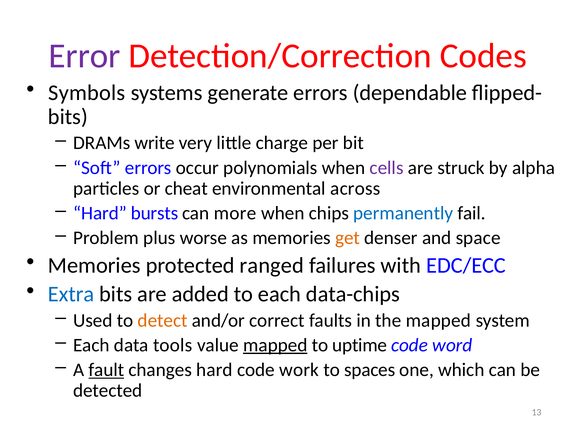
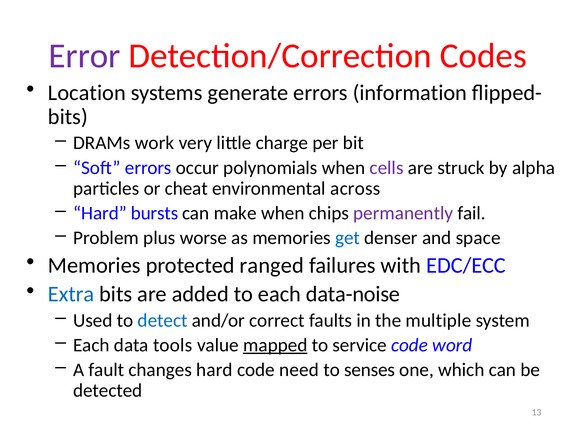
Symbols: Symbols -> Location (87, 93)
dependable: dependable -> information (410, 93)
write: write -> work (154, 143)
more: more -> make (235, 213)
permanently colour: blue -> purple (403, 213)
get colour: orange -> blue (348, 238)
data-chips: data-chips -> data-noise (353, 294)
detect colour: orange -> blue (163, 320)
the mapped: mapped -> multiple (438, 320)
uptime: uptime -> service (360, 345)
fault underline: present -> none (106, 370)
work: work -> need (299, 370)
spaces: spaces -> senses (370, 370)
